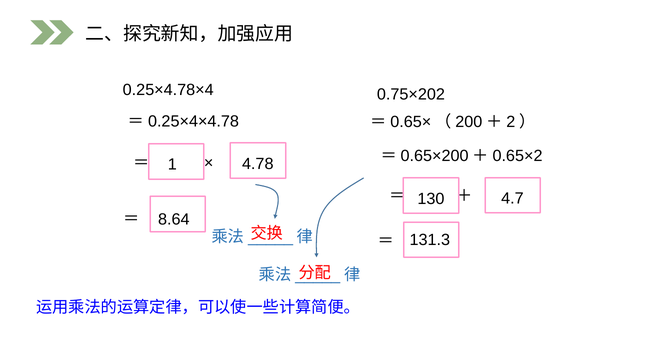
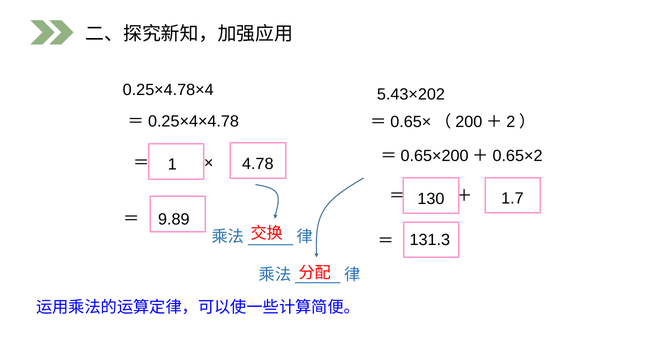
0.75×202: 0.75×202 -> 5.43×202 (411, 95)
4.7: 4.7 -> 1.7 (512, 198)
8.64: 8.64 -> 9.89 (174, 219)
